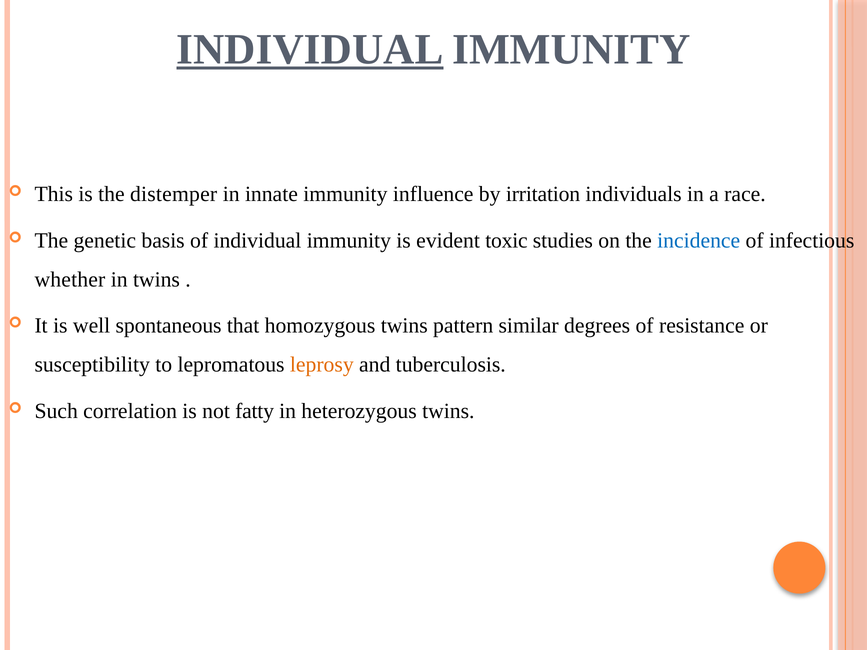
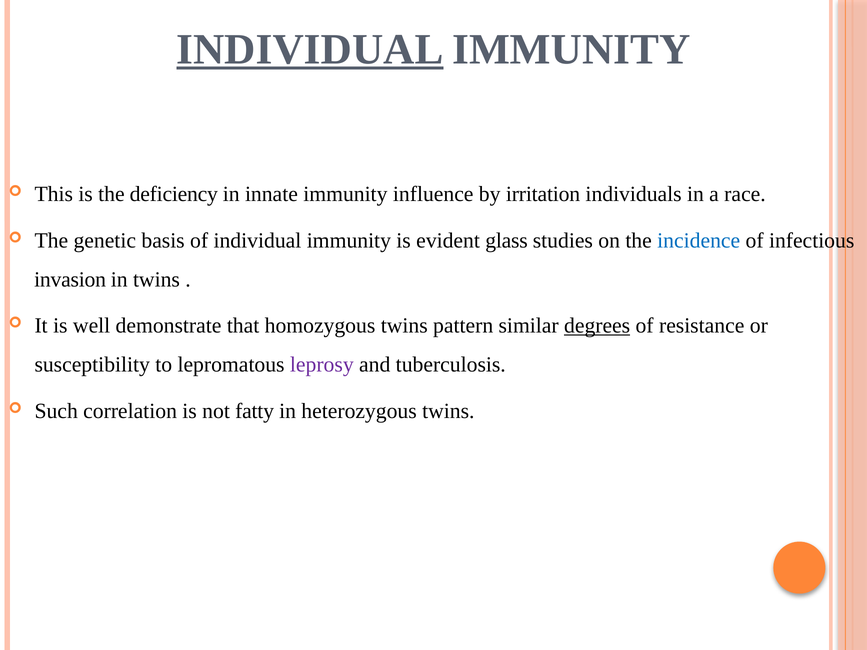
distemper: distemper -> deficiency (174, 194)
toxic: toxic -> glass (506, 241)
whether: whether -> invasion (70, 280)
spontaneous: spontaneous -> demonstrate (169, 326)
degrees underline: none -> present (597, 326)
leprosy colour: orange -> purple (322, 365)
